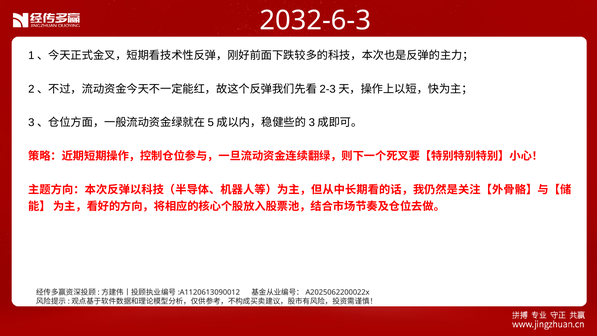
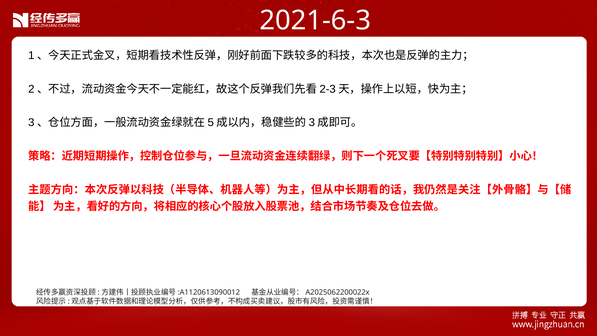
2032-6-3: 2032-6-3 -> 2021-6-3 (315, 21)
